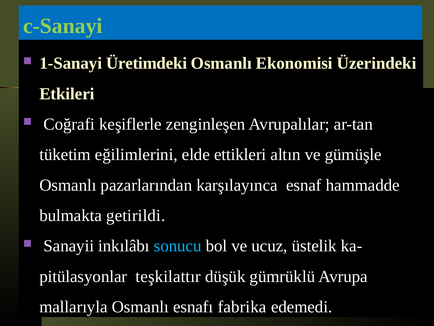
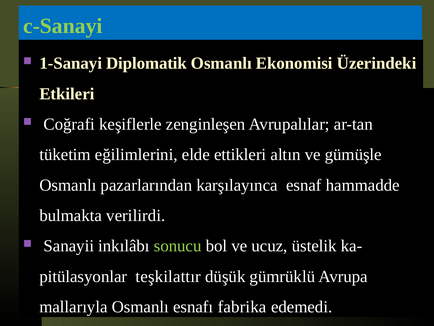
Üretimdeki: Üretimdeki -> Diplomatik (147, 63)
getirildi: getirildi -> verilirdi (136, 215)
sonucu colour: light blue -> light green (178, 246)
